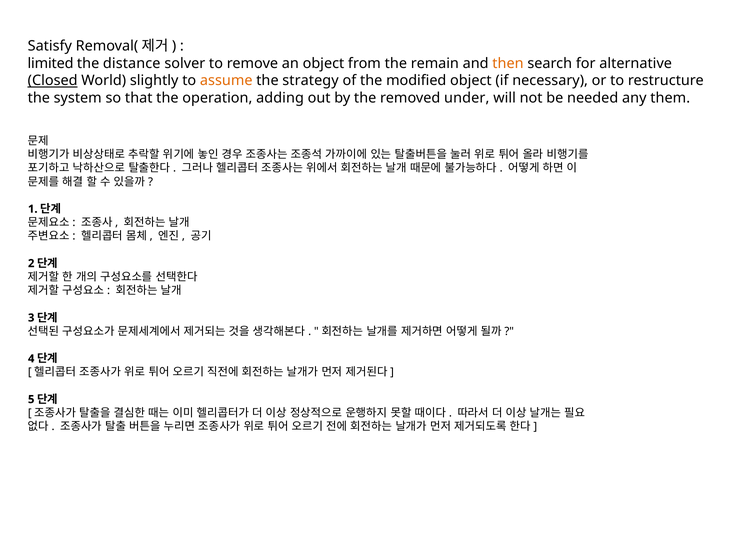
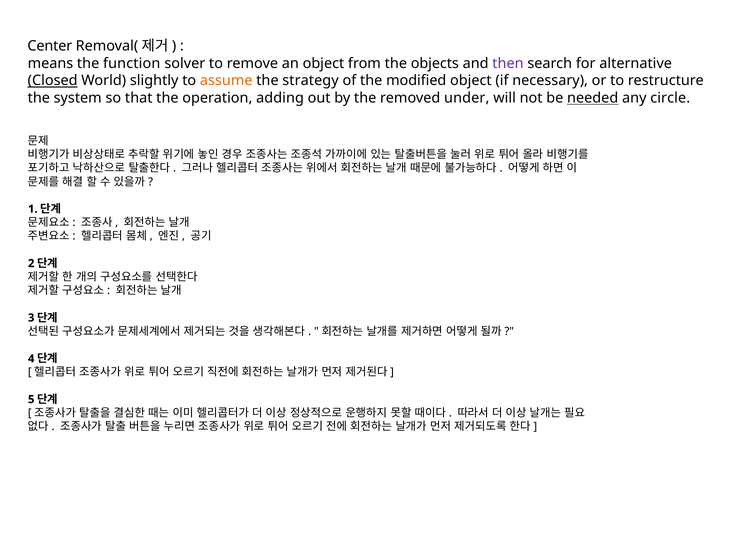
Satisfy: Satisfy -> Center (50, 46)
limited: limited -> means (50, 63)
distance: distance -> function (132, 63)
remain: remain -> objects (435, 63)
then colour: orange -> purple (508, 63)
needed underline: none -> present (593, 98)
them: them -> circle (670, 98)
